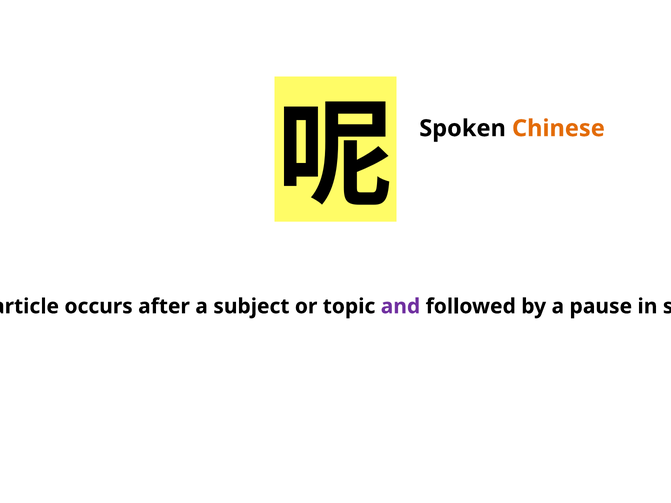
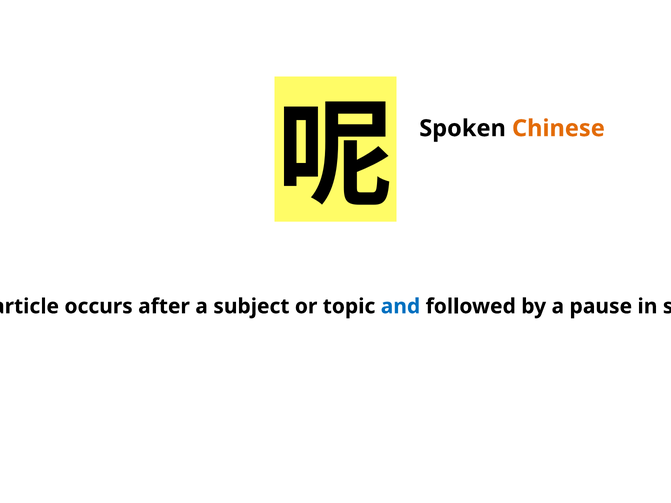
and colour: purple -> blue (400, 307)
